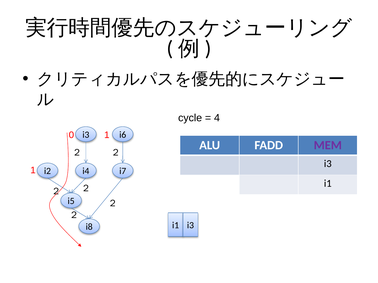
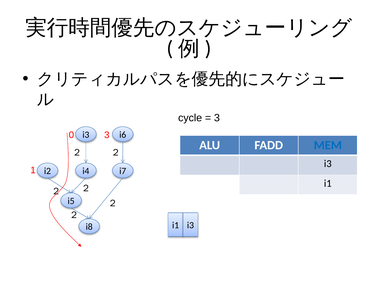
4: 4 -> 3 (217, 118)
0 1: 1 -> 3 (107, 135)
MEM colour: purple -> blue (328, 146)
